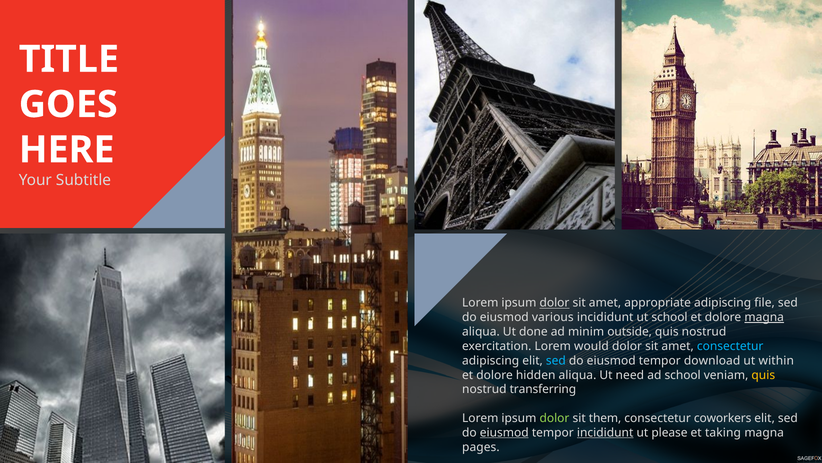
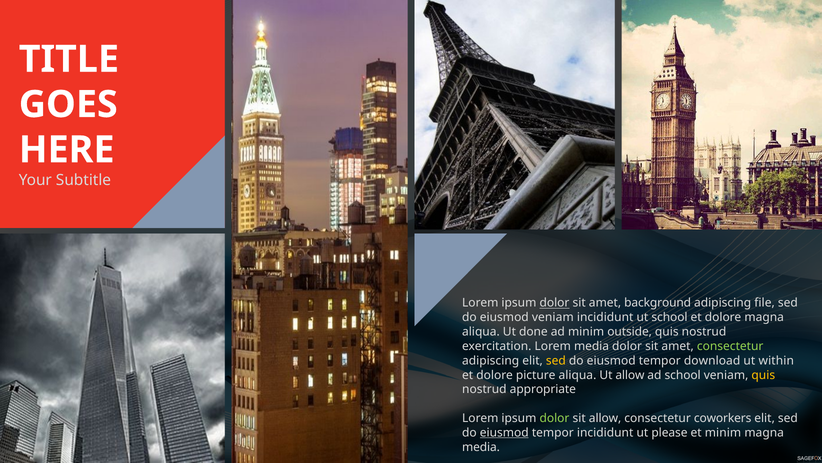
appropriate: appropriate -> background (658, 303)
various: various -> veniam (553, 317)
magna underline: present -> none (764, 317)
Lorem would: would -> media (592, 346)
consectetur colour: light blue -> light green (730, 346)
sed colour: light blue -> yellow (556, 360)
hidden: hidden -> picture (536, 375)
Ut need: need -> allow (630, 375)
transferring: transferring -> appropriate (543, 389)
sit them: them -> allow (605, 418)
incididunt underline: present -> none (605, 432)
et taking: taking -> minim (723, 432)
pages: pages -> media (481, 446)
